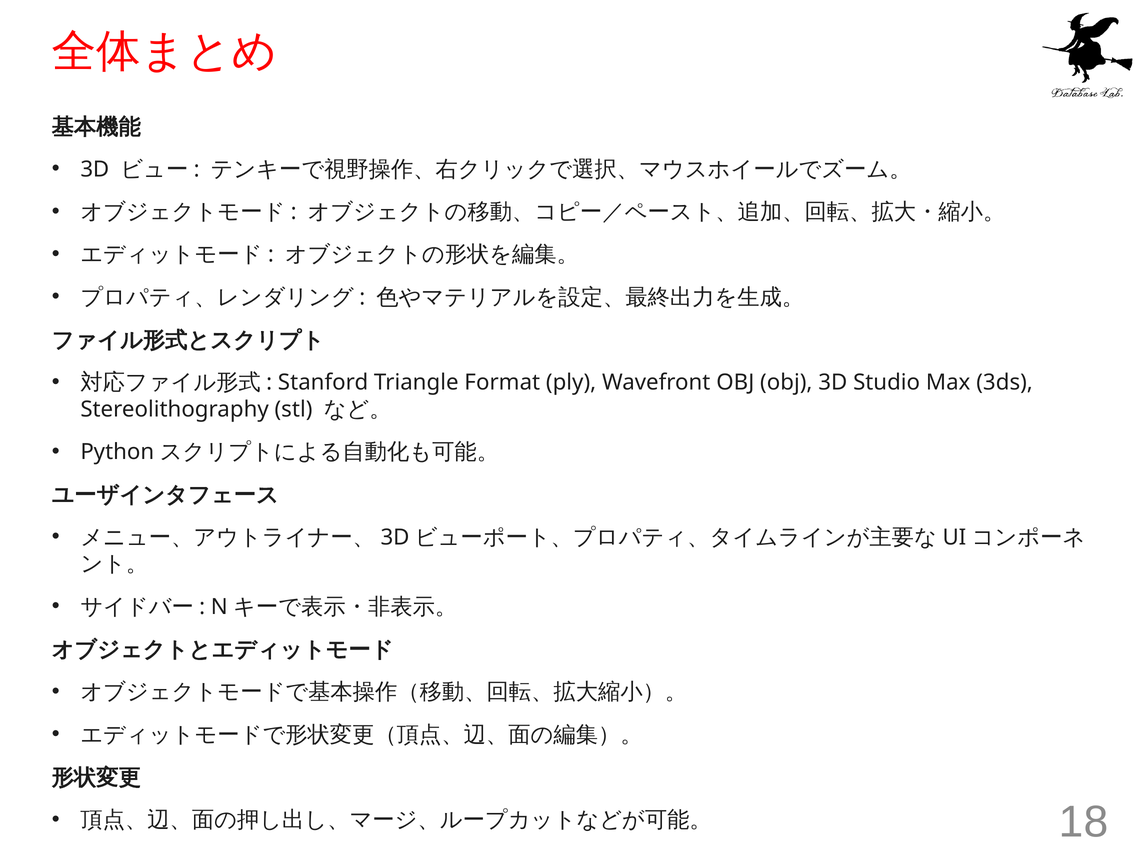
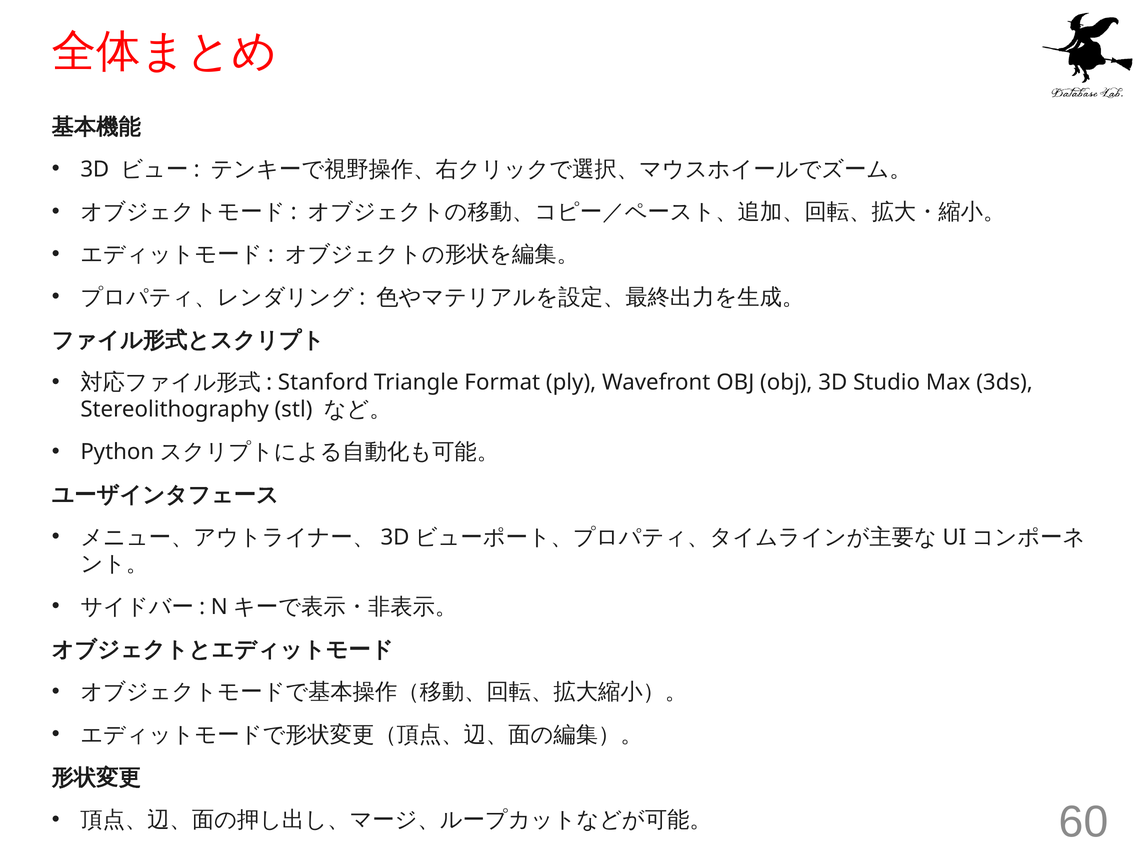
18: 18 -> 60 (1084, 822)
